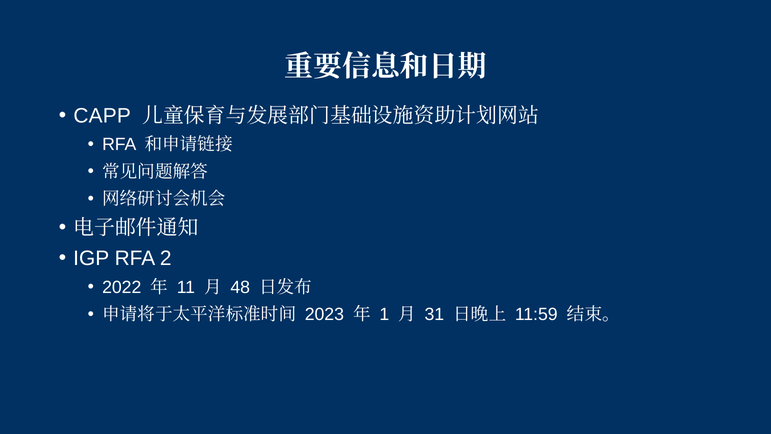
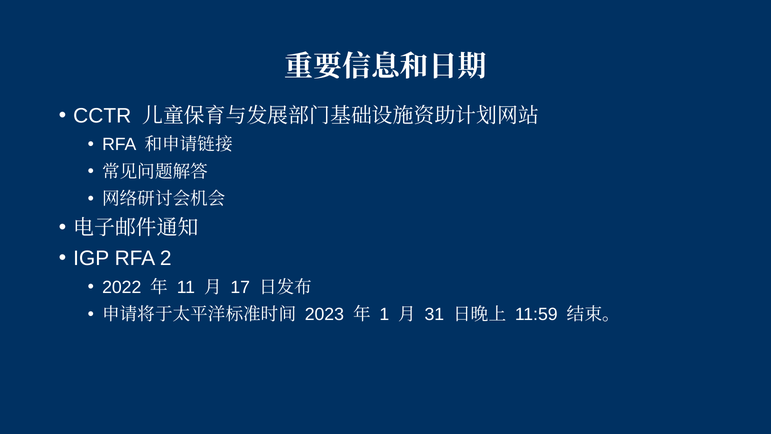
CAPP: CAPP -> CCTR (102, 116)
48: 48 -> 17 (240, 287)
